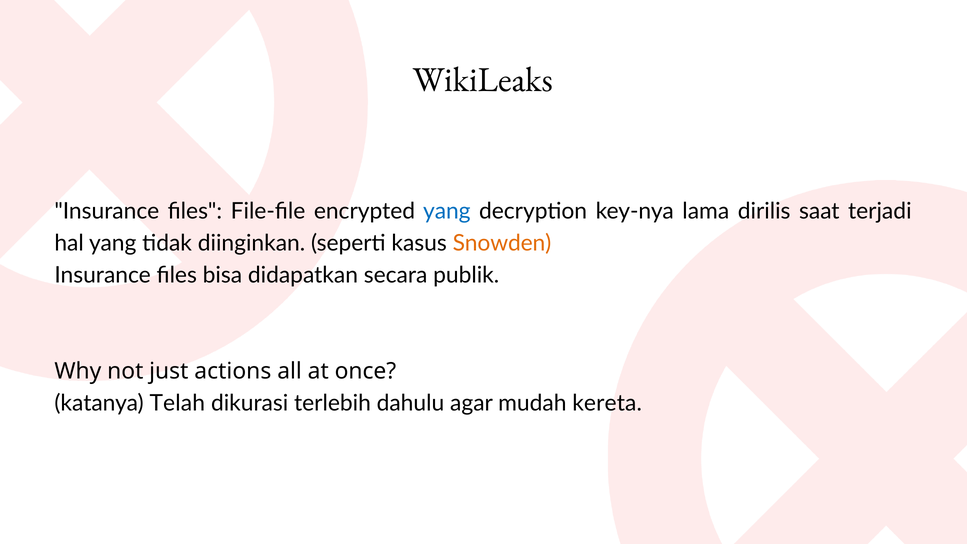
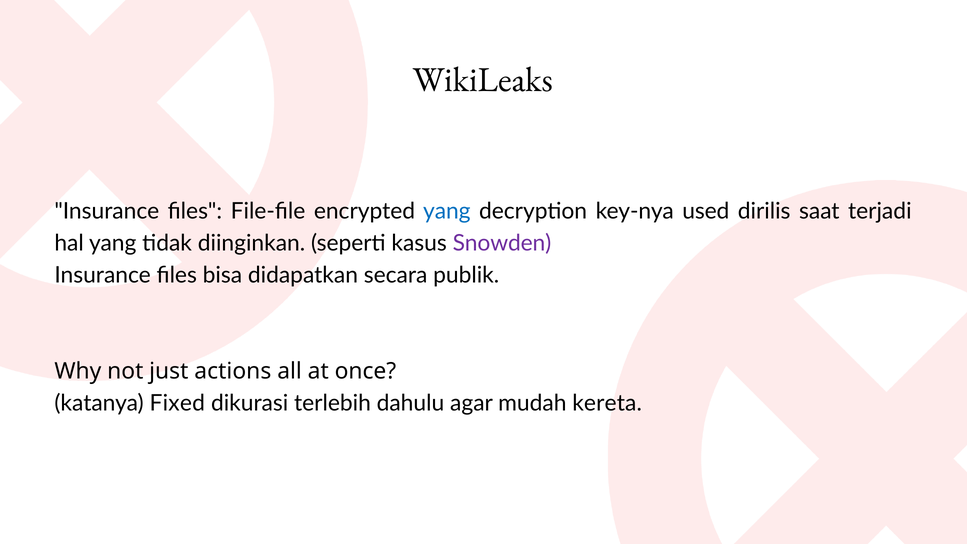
lama: lama -> used (706, 211)
Snowden colour: orange -> purple (502, 243)
Telah: Telah -> Fixed (177, 403)
